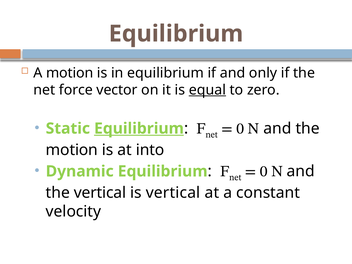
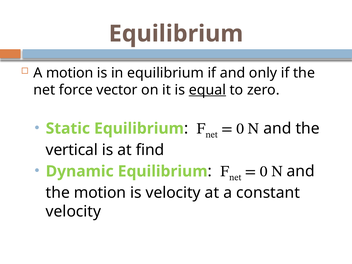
Equilibrium underline: present -> none (139, 128)
motion: motion -> vertical (72, 150)
into: into -> find (150, 150)
the vertical: vertical -> motion (100, 193)
is vertical: vertical -> velocity (173, 193)
